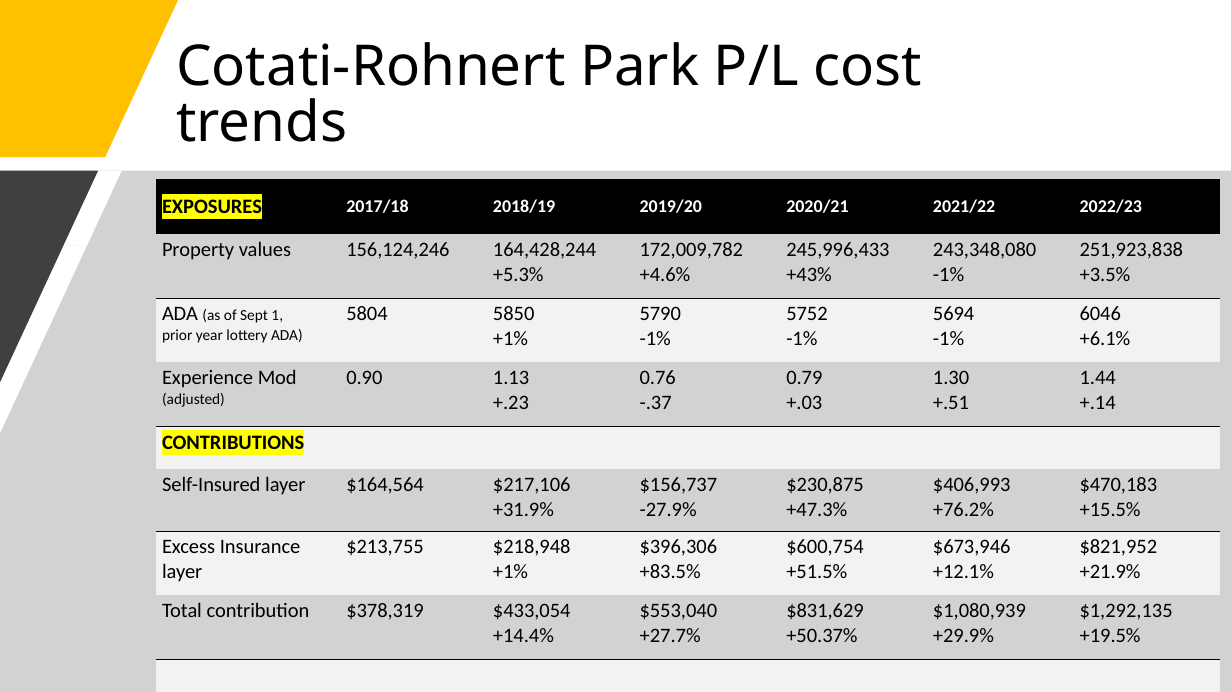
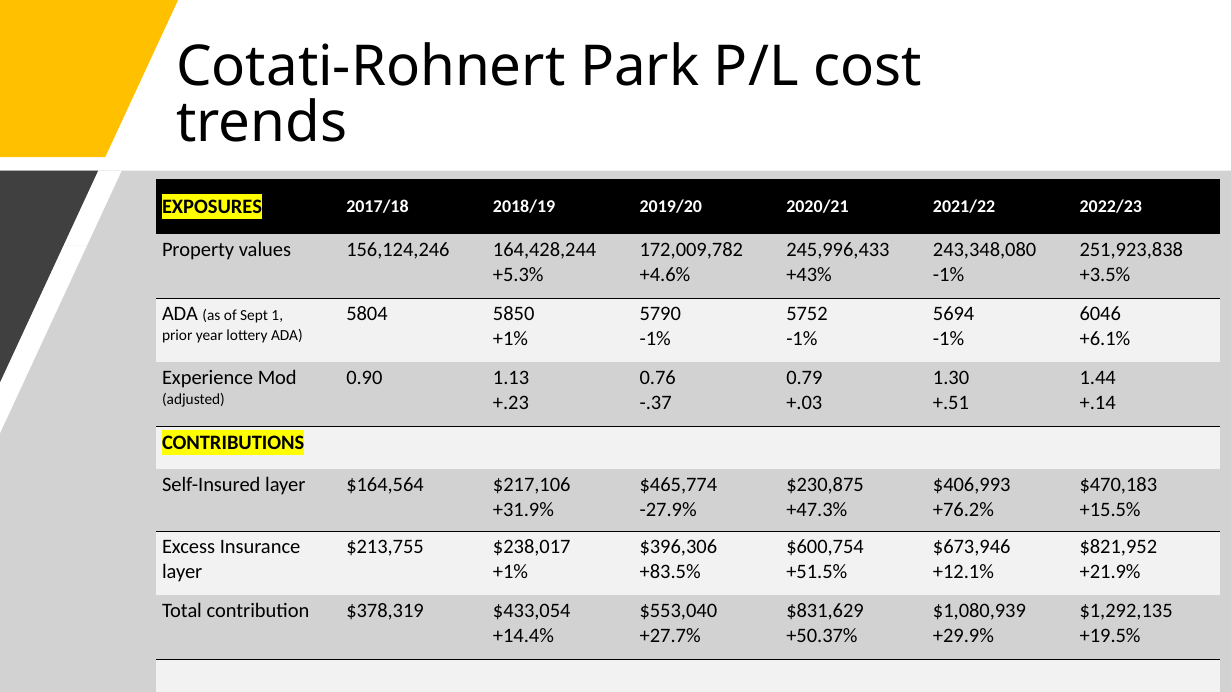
$156,737: $156,737 -> $465,774 (678, 485)
$218,948: $218,948 -> $238,017 (532, 547)
